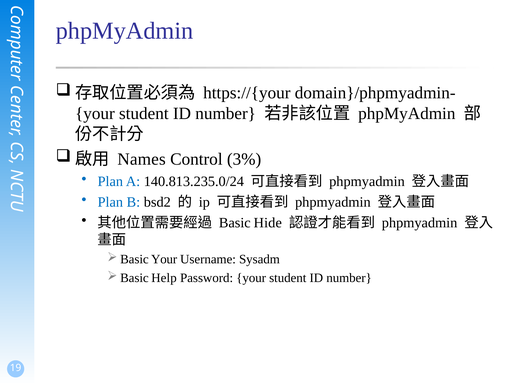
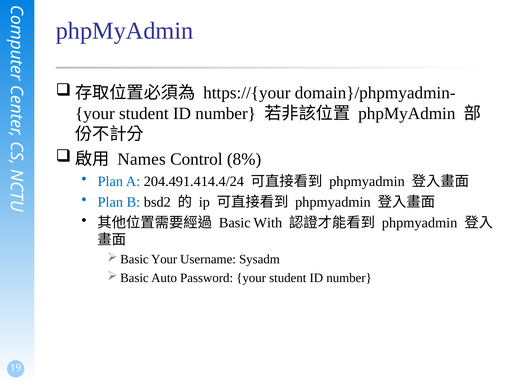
3%: 3% -> 8% (244, 159)
140.813.235.0/24: 140.813.235.0/24 -> 204.491.414.4/24 (194, 181)
Hide: Hide -> With (268, 223)
Help: Help -> Auto (164, 278)
